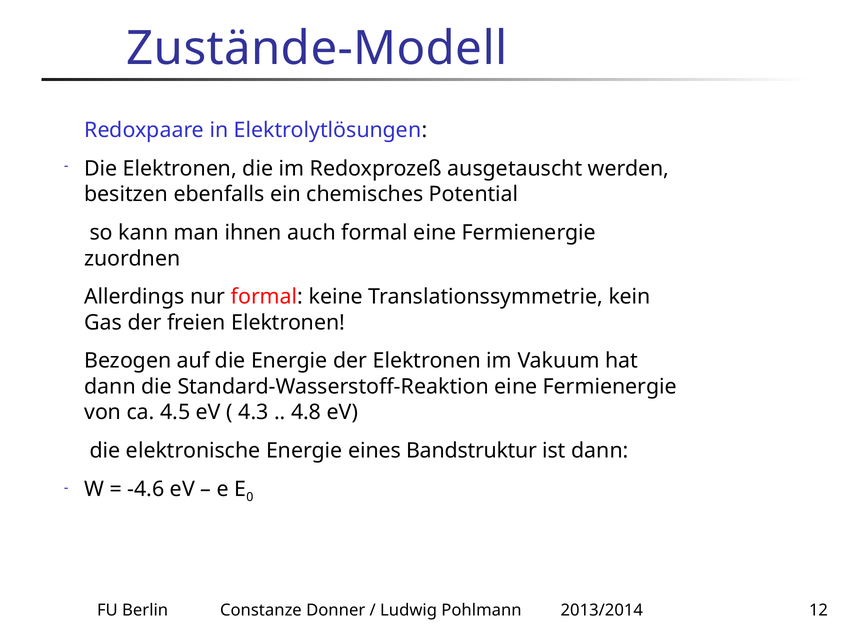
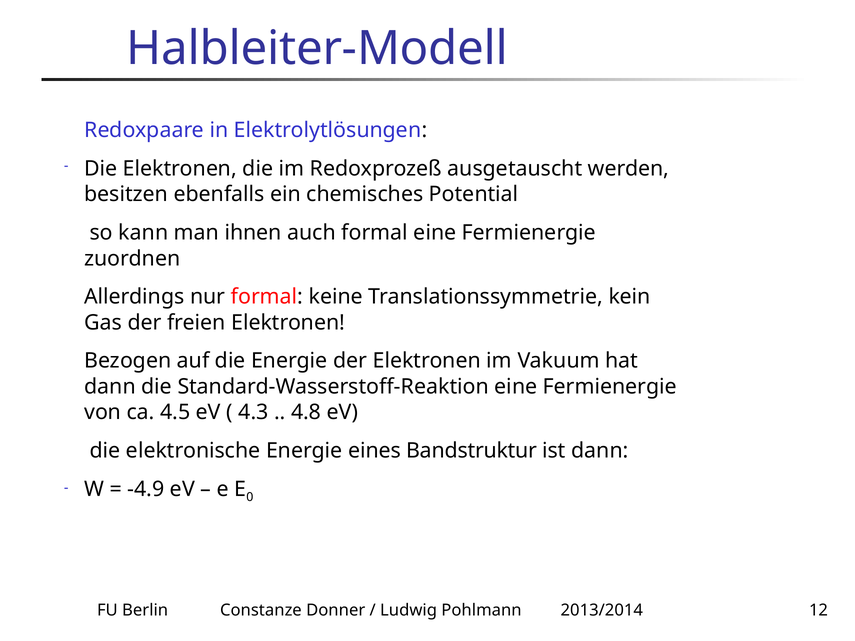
Zustände-Modell: Zustände-Modell -> Halbleiter-Modell (317, 49)
-4.6: -4.6 -> -4.9 (146, 489)
